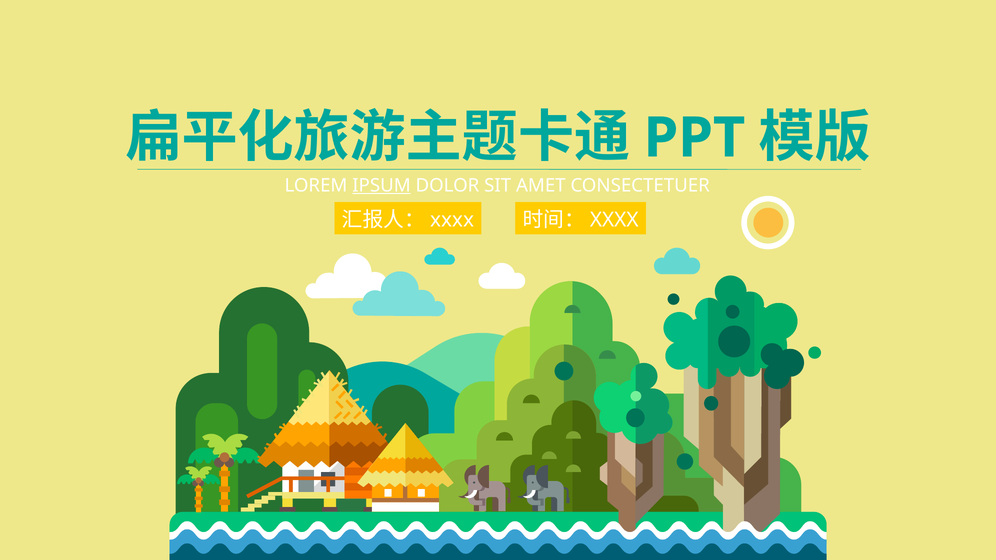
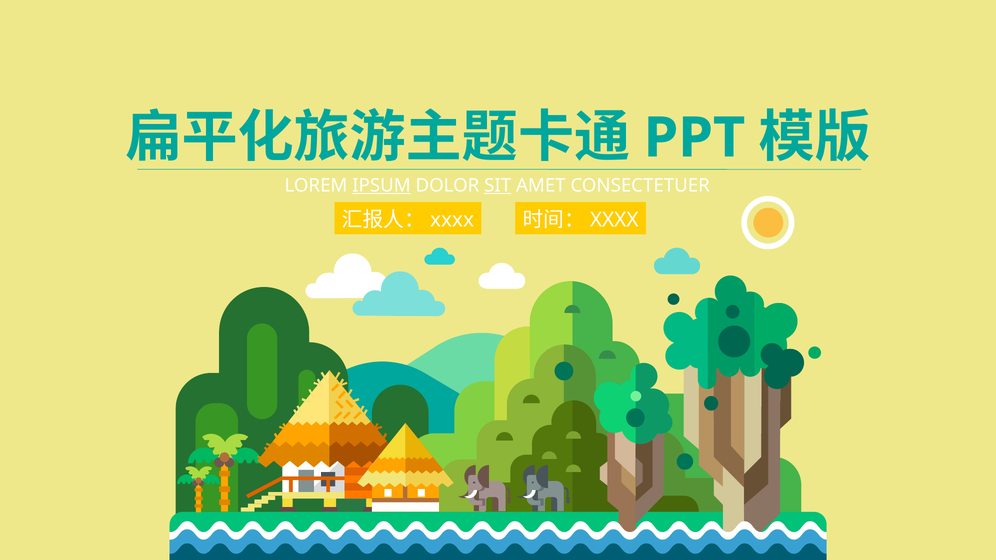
SIT underline: none -> present (498, 186)
